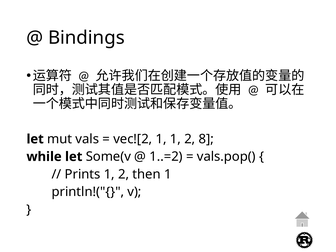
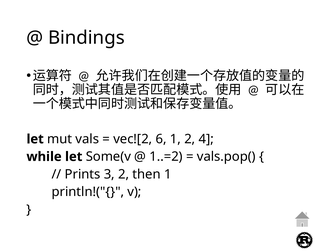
vec![2 1: 1 -> 6 (161, 139)
8: 8 -> 4 (206, 139)
Prints 1: 1 -> 3 (109, 174)
